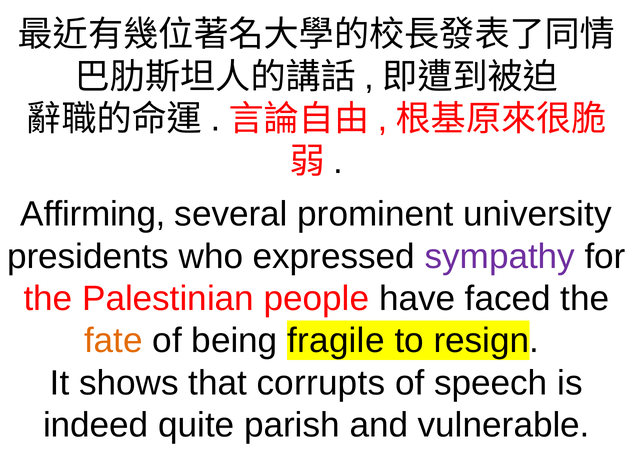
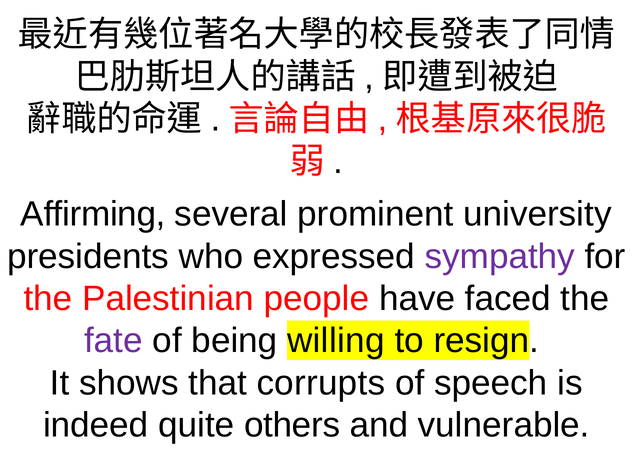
fate colour: orange -> purple (113, 341)
fragile: fragile -> willing (336, 341)
parish: parish -> others (292, 425)
